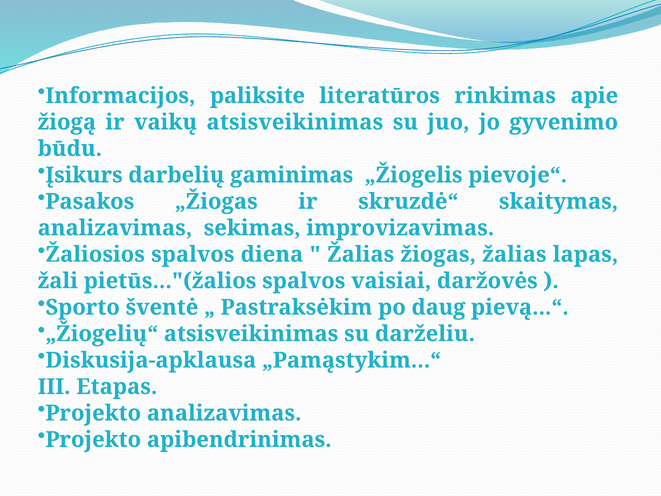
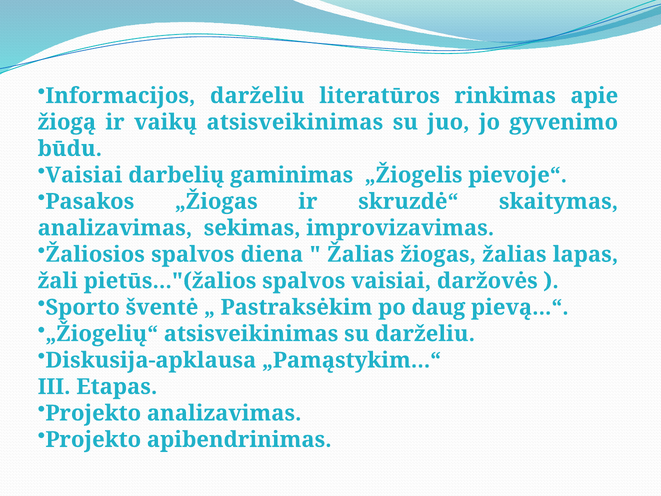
Informacijos paliksite: paliksite -> darželiu (257, 96)
Įsikurs: Įsikurs -> Vaisiai (84, 175)
